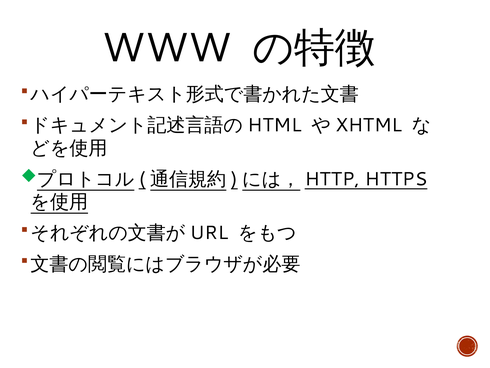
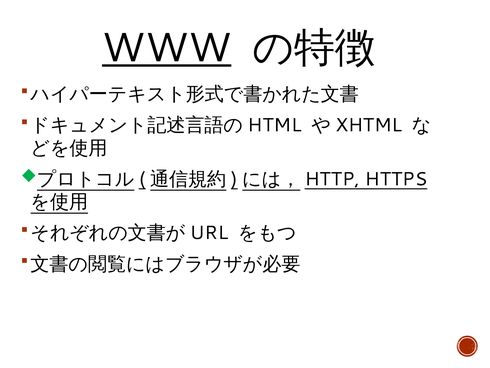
WWW underline: none -> present (167, 48)
